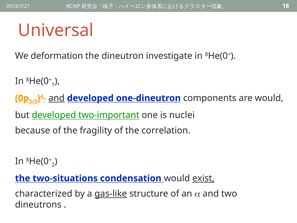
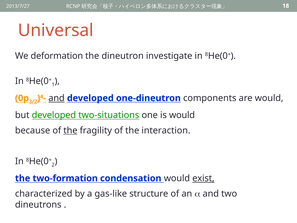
two-important: two-important -> two-situations (109, 115)
is nuclei: nuclei -> would (182, 115)
the underline: none -> present (70, 130)
correlation: correlation -> interaction (166, 130)
two-situations: two-situations -> two-formation (65, 178)
gas-like underline: present -> none (111, 194)
